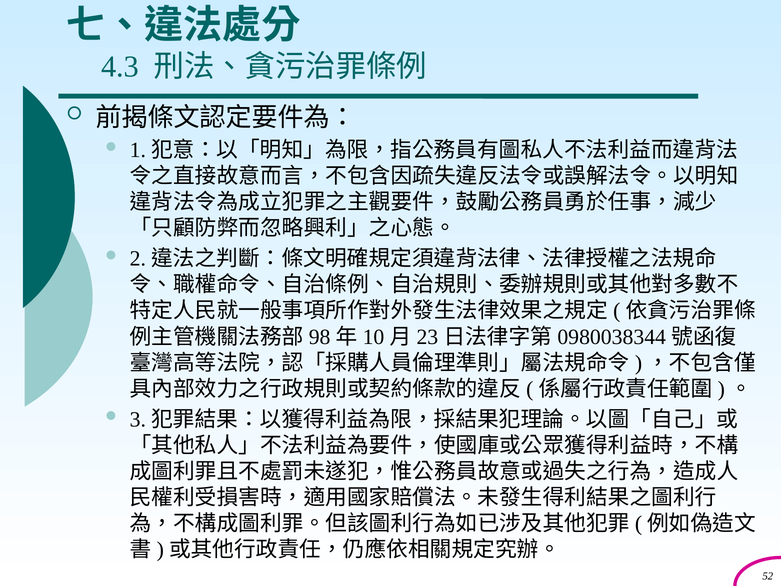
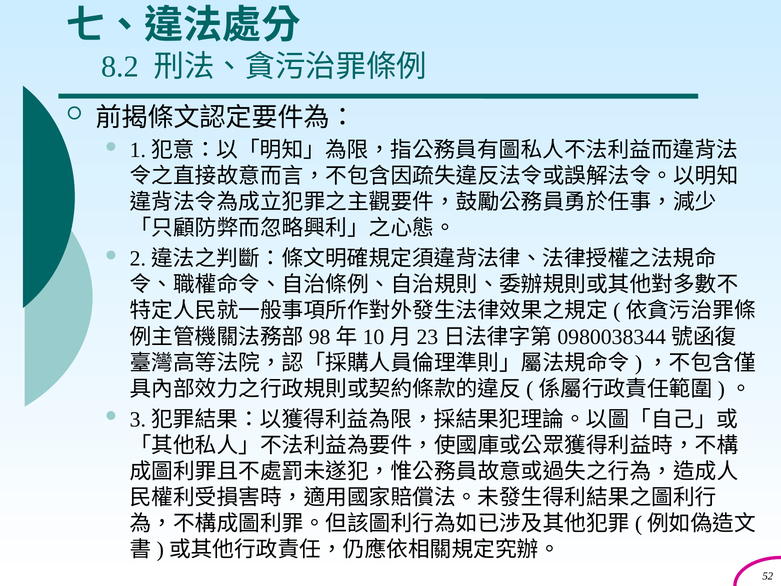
4.3: 4.3 -> 8.2 (120, 66)
